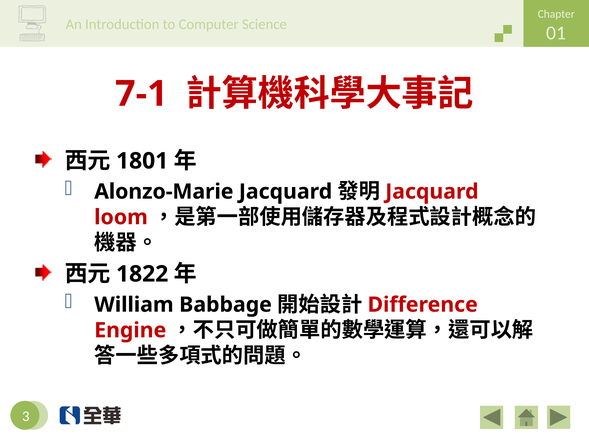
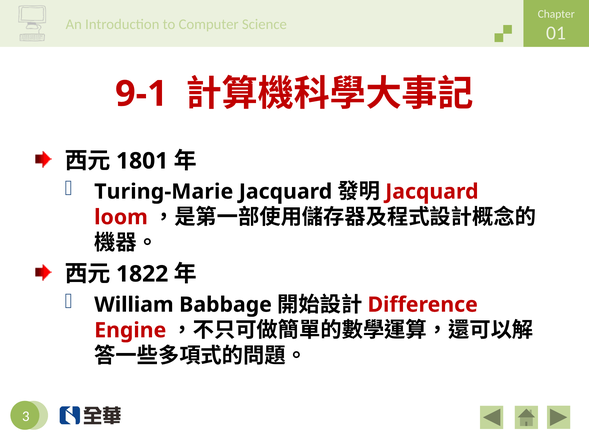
7-1: 7-1 -> 9-1 (141, 94)
Alonzo-Marie: Alonzo-Marie -> Turing-Marie (164, 192)
